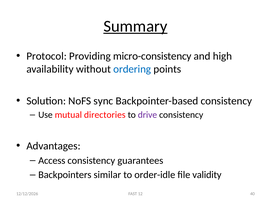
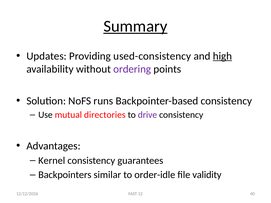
Protocol: Protocol -> Updates (47, 56)
micro-consistency: micro-consistency -> used-consistency (152, 56)
high underline: none -> present (222, 56)
ordering colour: blue -> purple (132, 69)
sync: sync -> runs (103, 101)
Access: Access -> Kernel (52, 161)
